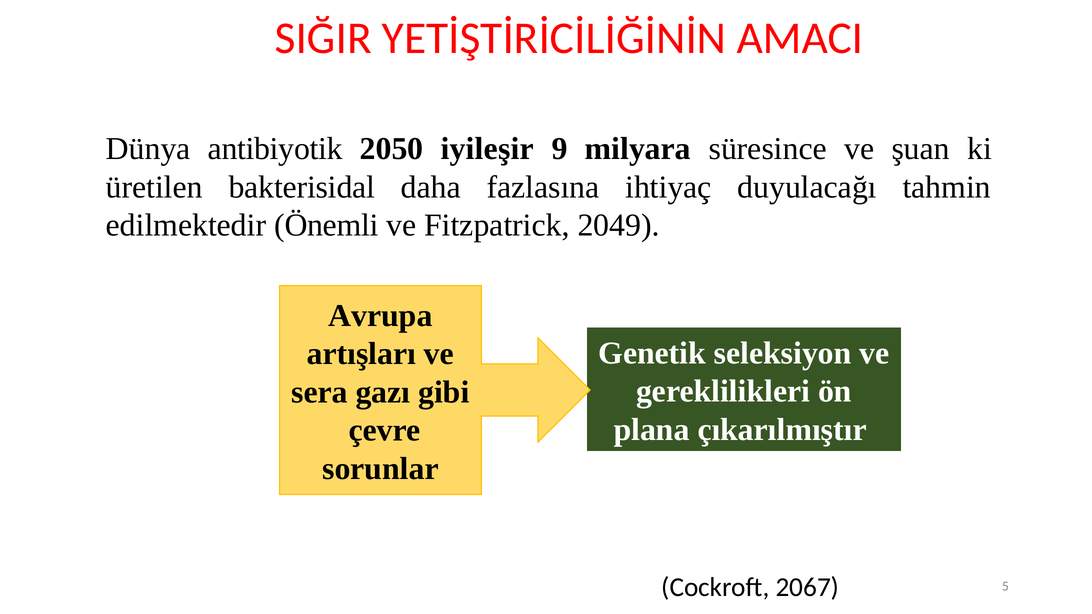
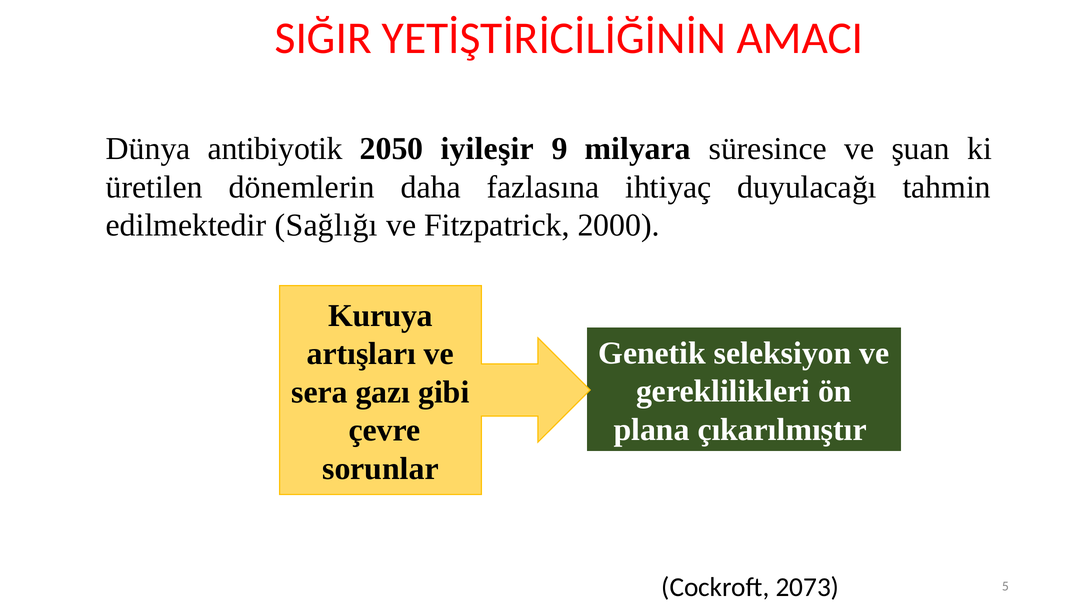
bakterisidal: bakterisidal -> dönemlerin (302, 187)
Önemli: Önemli -> Sağlığı (326, 225)
2049: 2049 -> 2000 (619, 225)
Avrupa: Avrupa -> Kuruya (381, 316)
2067: 2067 -> 2073 (807, 587)
